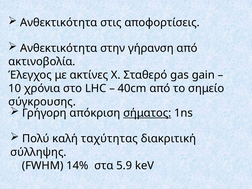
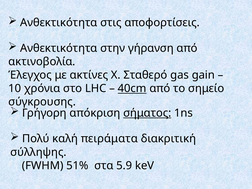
40cm underline: none -> present (132, 88)
ταχύτητας: ταχύτητας -> πειράματα (109, 139)
14%: 14% -> 51% (77, 166)
